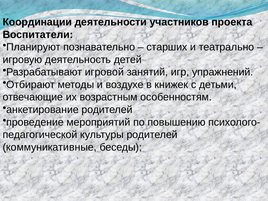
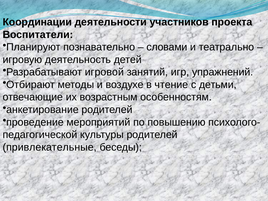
старших: старших -> словами (167, 47)
книжек: книжек -> чтение (171, 85)
коммуникативные: коммуникативные -> привлекательные (50, 147)
